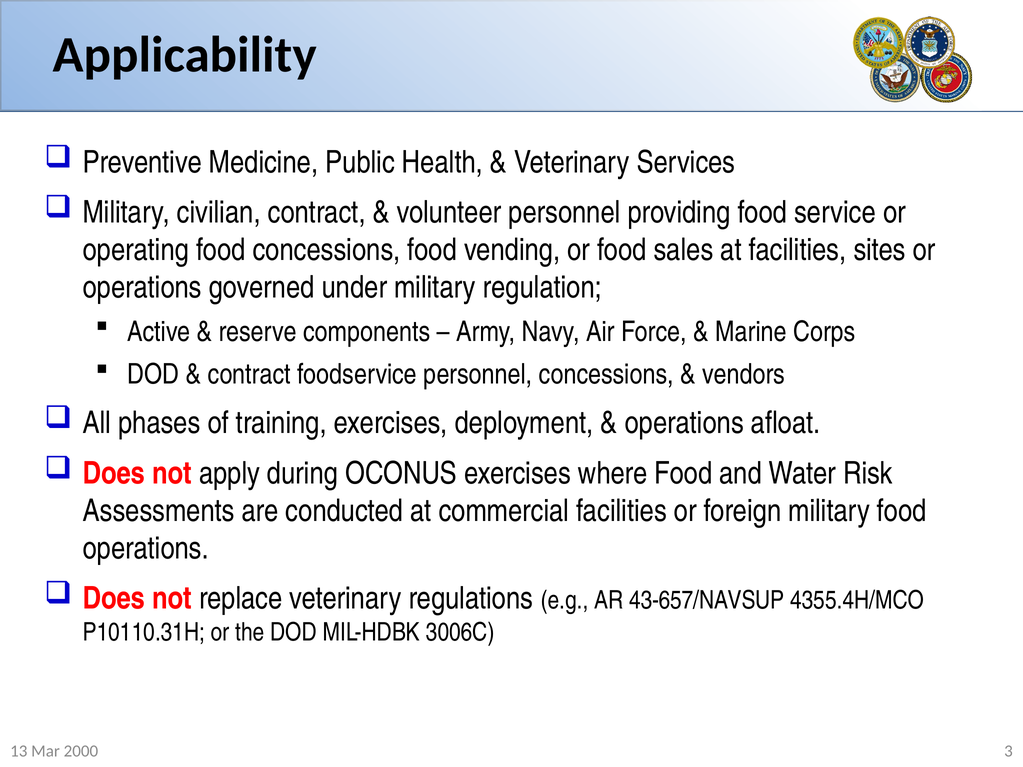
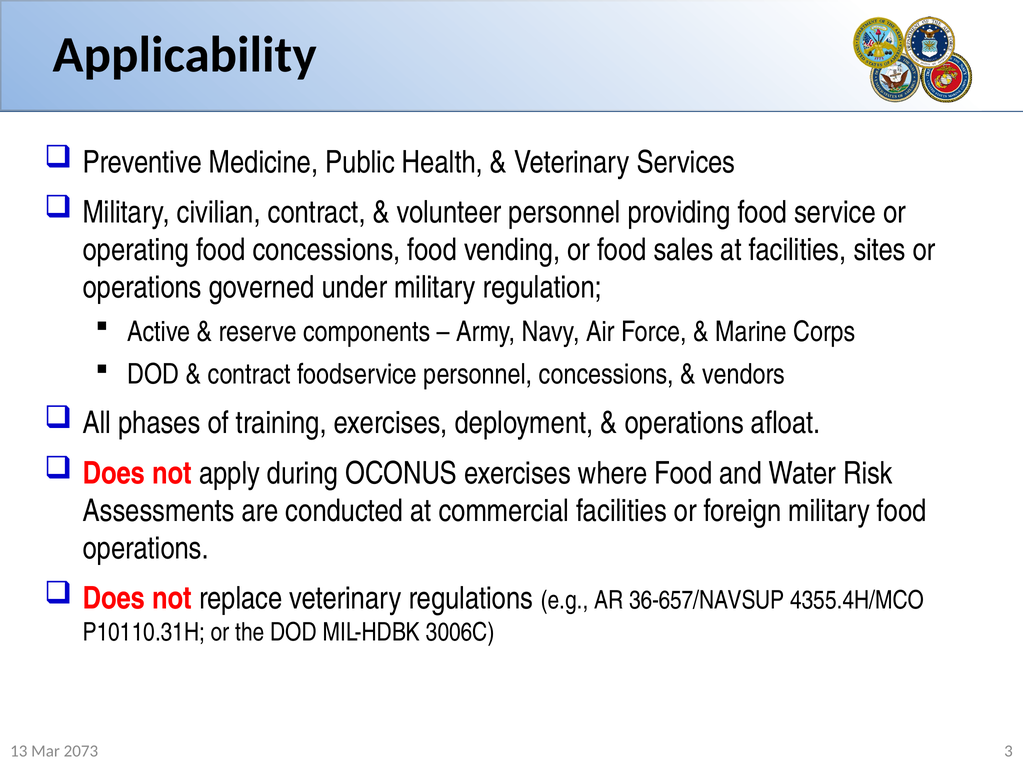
43-657/NAVSUP: 43-657/NAVSUP -> 36-657/NAVSUP (707, 601)
2000: 2000 -> 2073 (81, 751)
